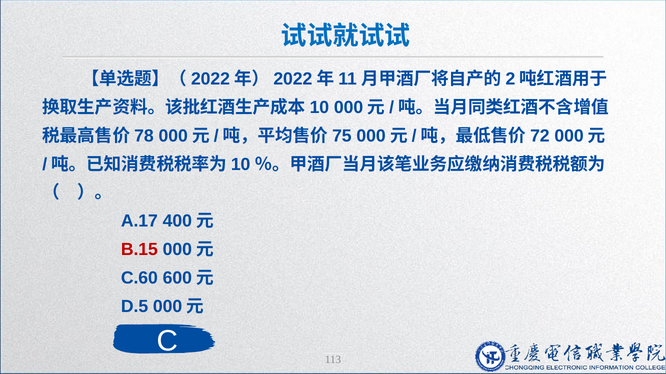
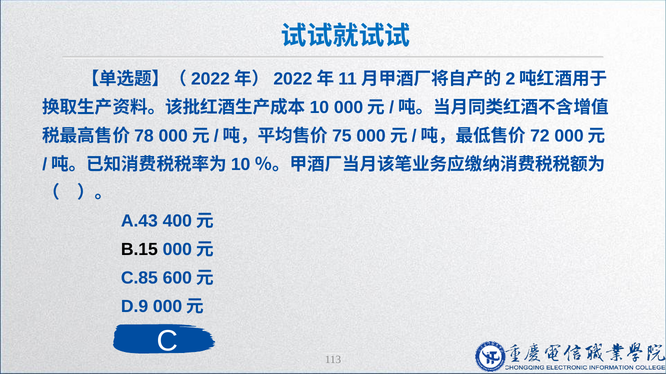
A.17: A.17 -> A.43 (139, 221)
B.15 colour: red -> black (139, 250)
C.60: C.60 -> C.85 (139, 278)
D.5: D.5 -> D.9 (135, 307)
